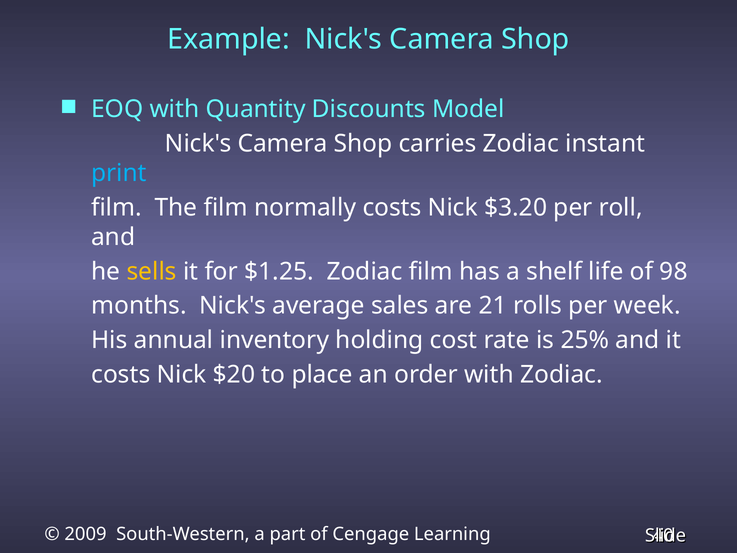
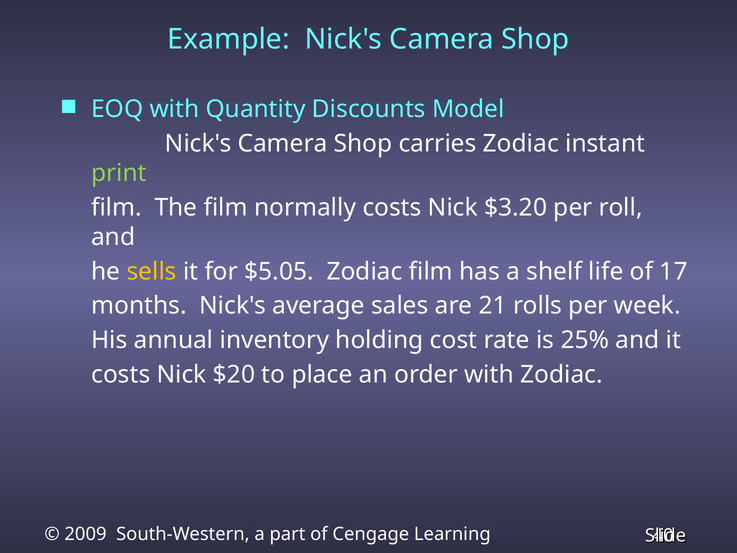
print colour: light blue -> light green (119, 173)
$1.25: $1.25 -> $5.05 (279, 271)
98: 98 -> 17 (674, 271)
